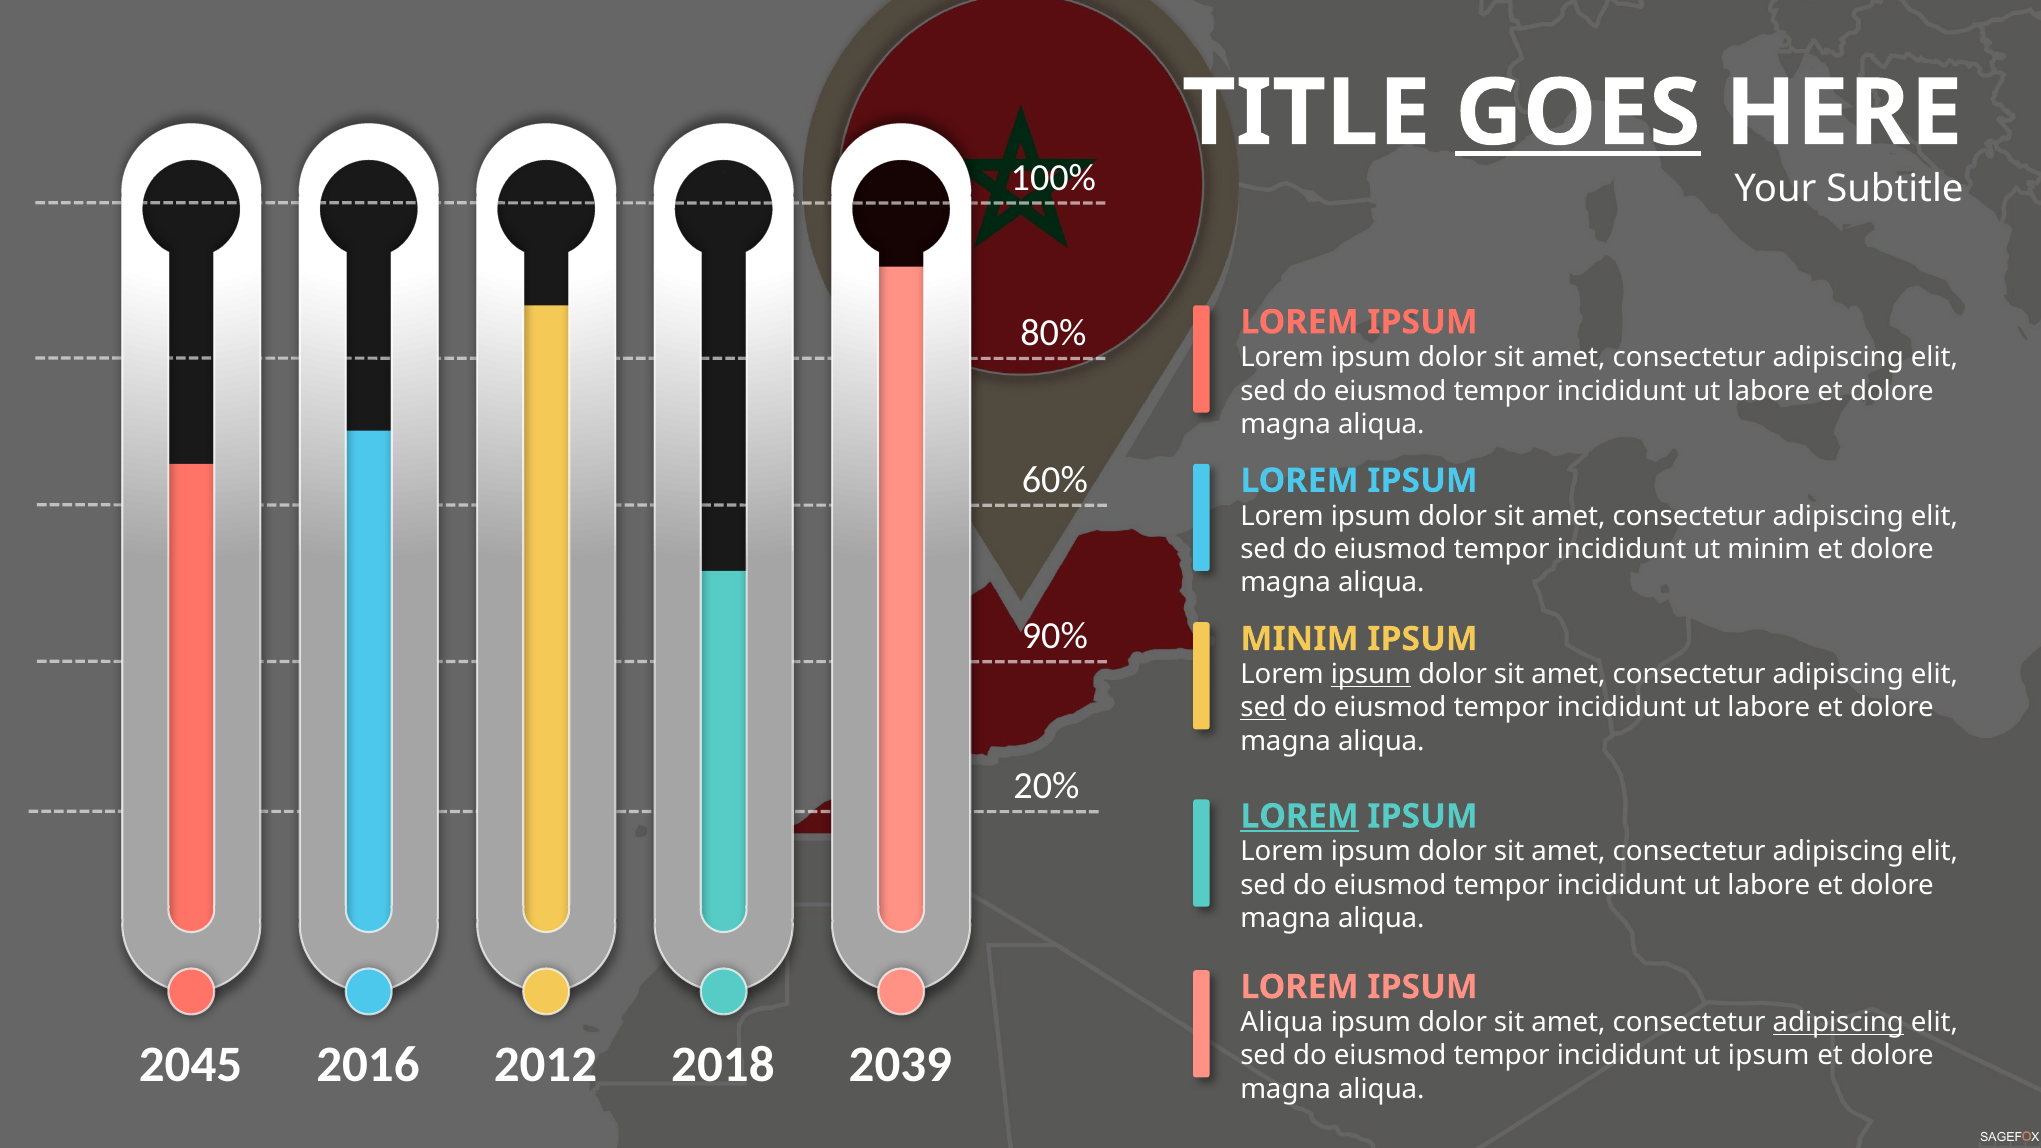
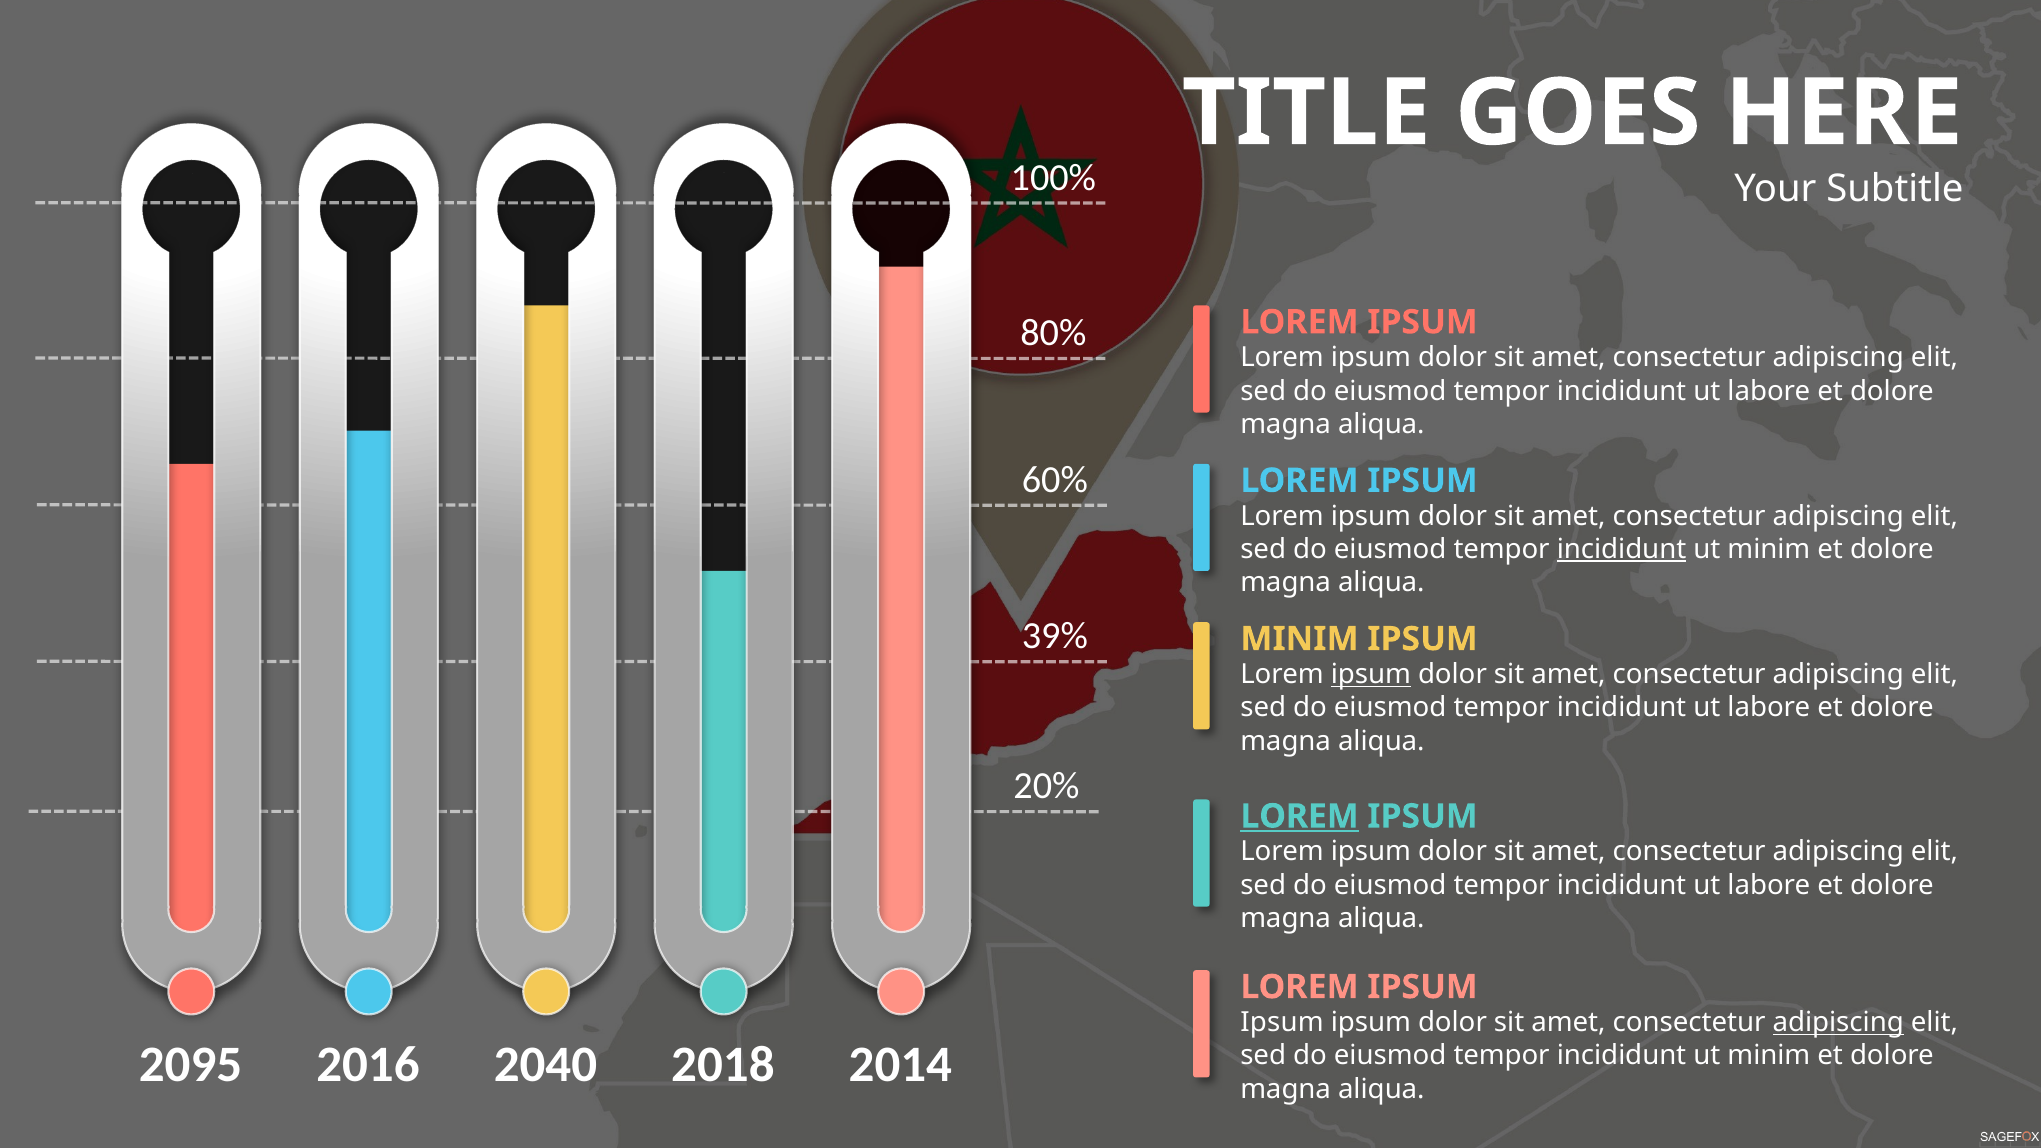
GOES underline: present -> none (1578, 113)
incididunt underline: none -> present (1622, 549)
90%: 90% -> 39% (1055, 636)
sed underline: present -> none (1263, 708)
Aliqua: Aliqua -> Ipsum (1282, 1023)
2045: 2045 -> 2095 (191, 1065)
2012: 2012 -> 2040 (545, 1065)
2039: 2039 -> 2014 (900, 1065)
ipsum: ipsum -> minim (1769, 1056)
